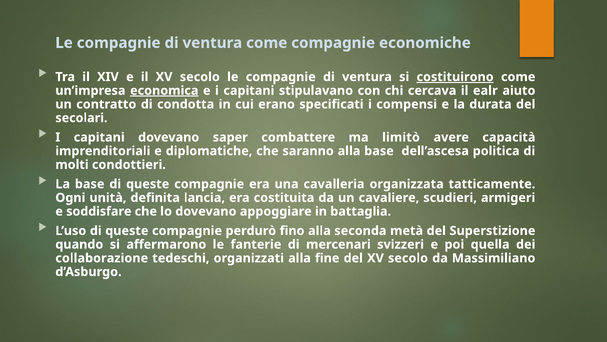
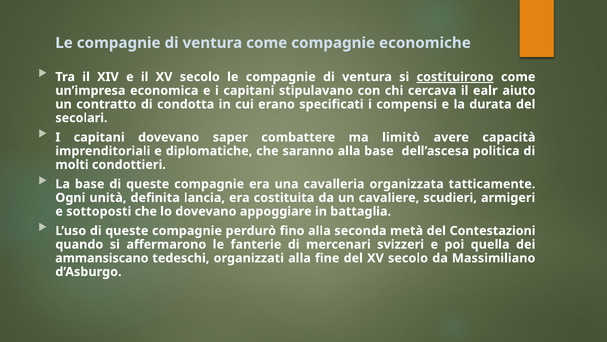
economica underline: present -> none (164, 90)
soddisfare: soddisfare -> sottoposti (99, 211)
Superstizione: Superstizione -> Contestazioni (493, 230)
collaborazione: collaborazione -> ammansiscano (102, 258)
